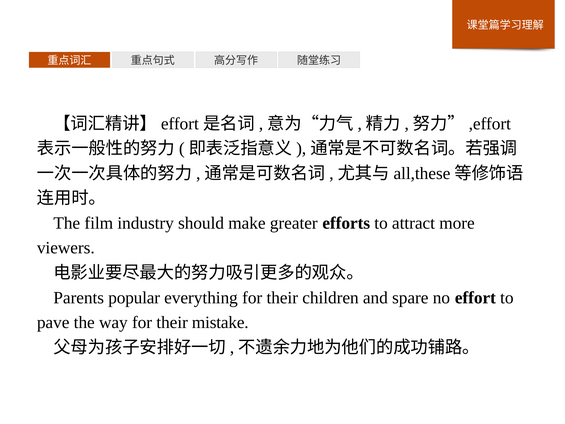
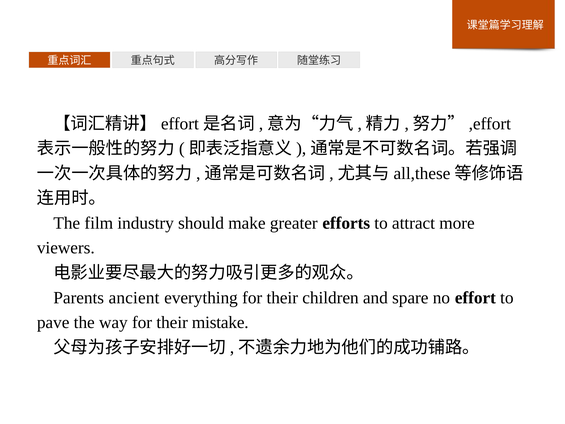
popular: popular -> ancient (134, 297)
